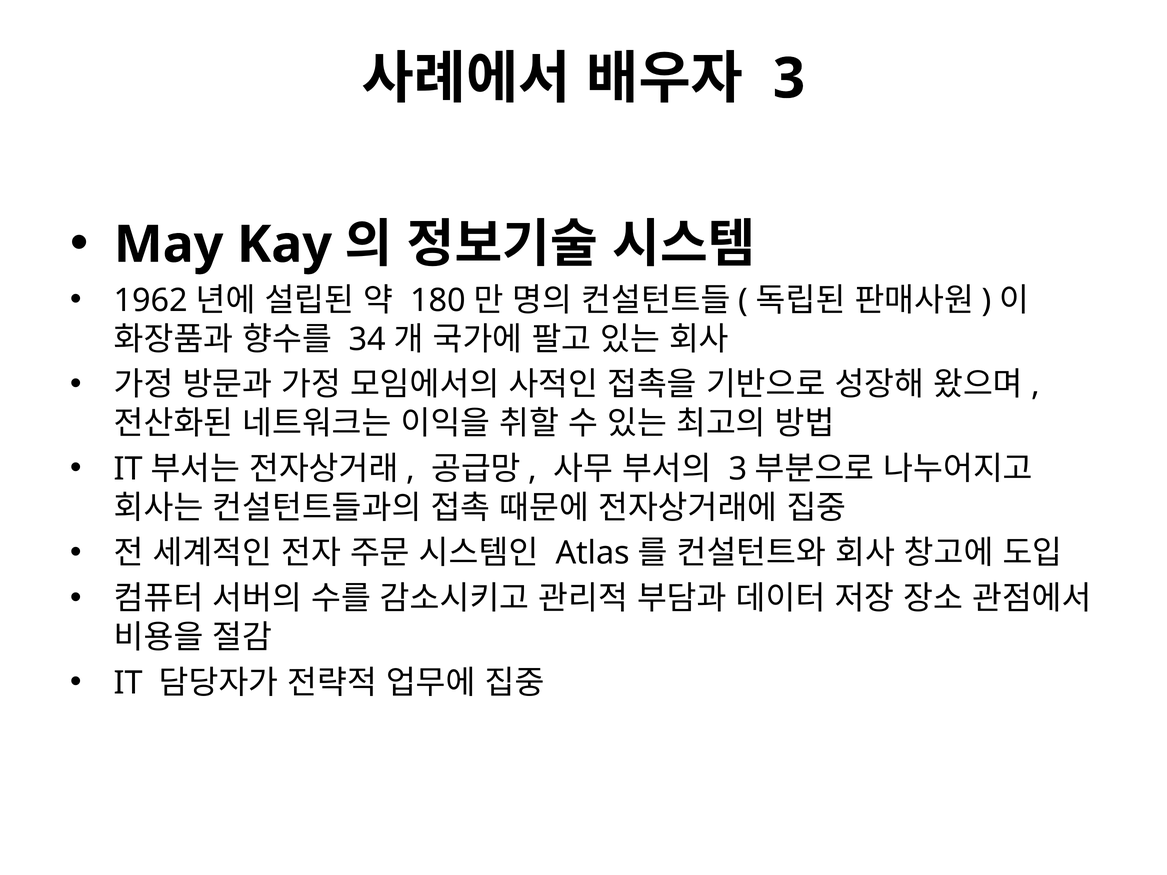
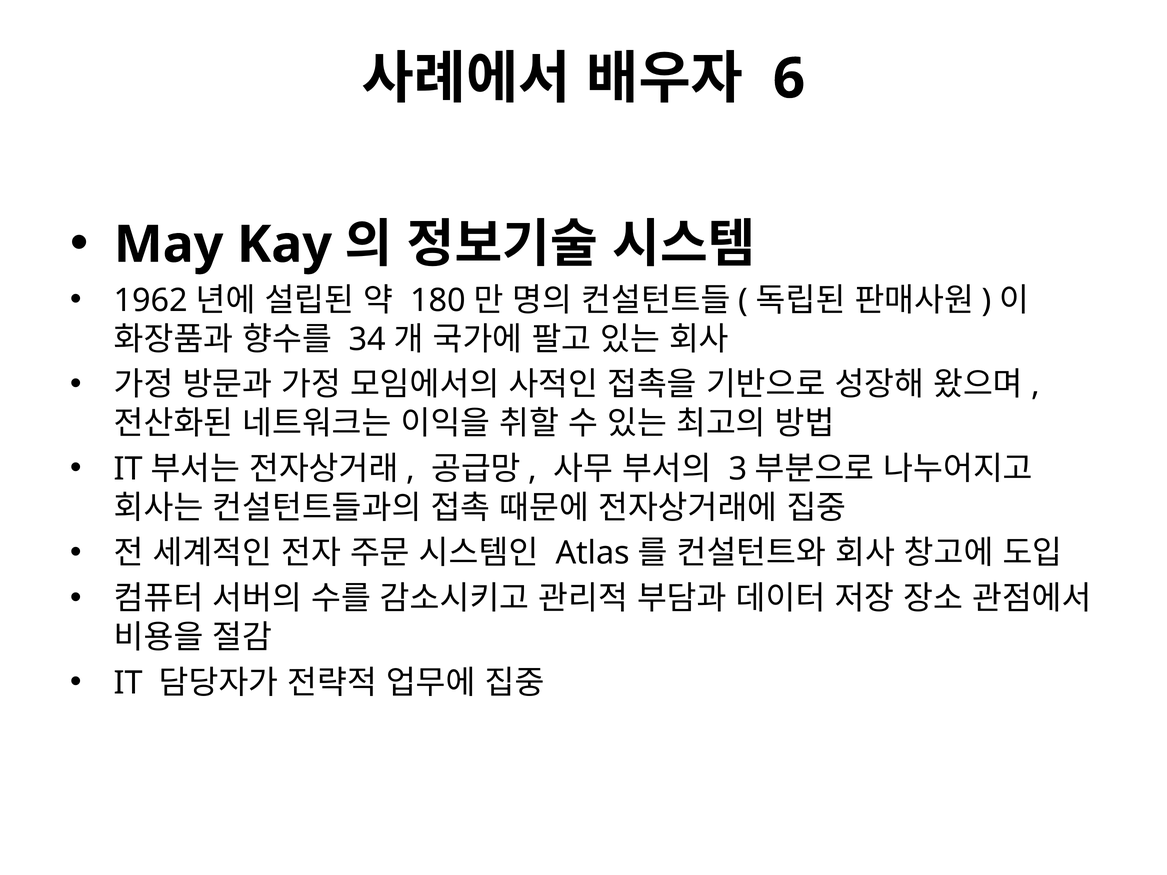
3: 3 -> 6 (789, 79)
